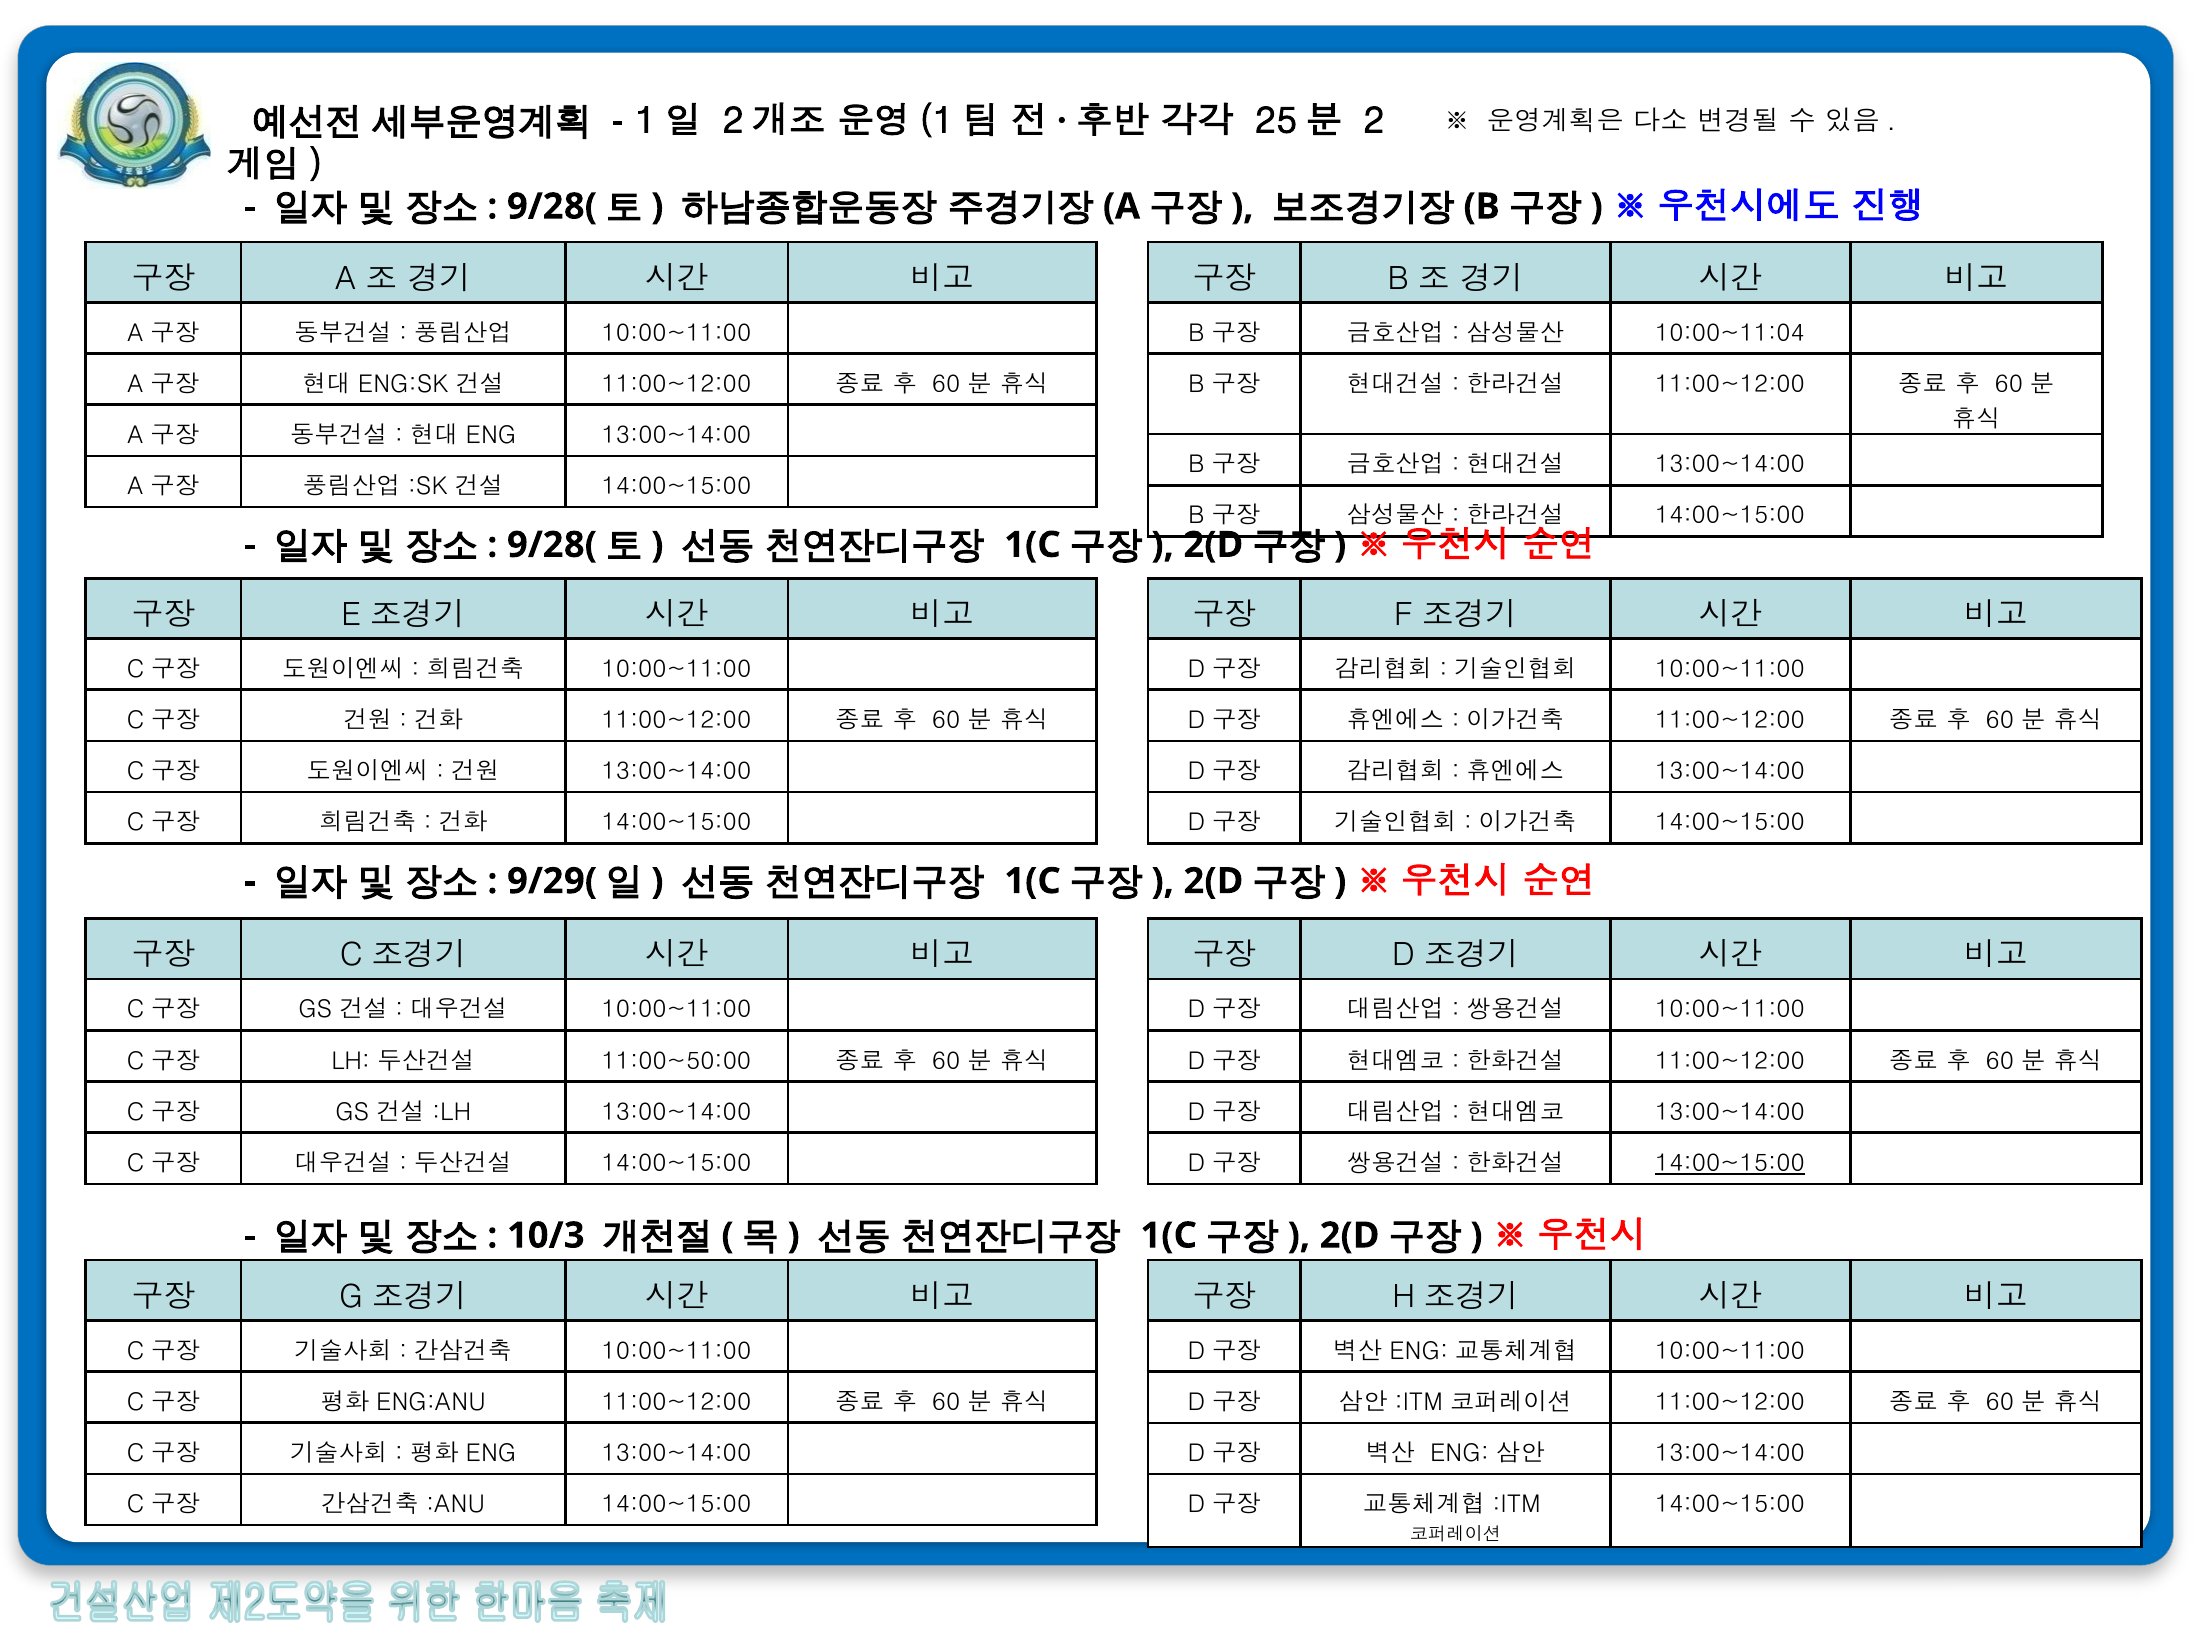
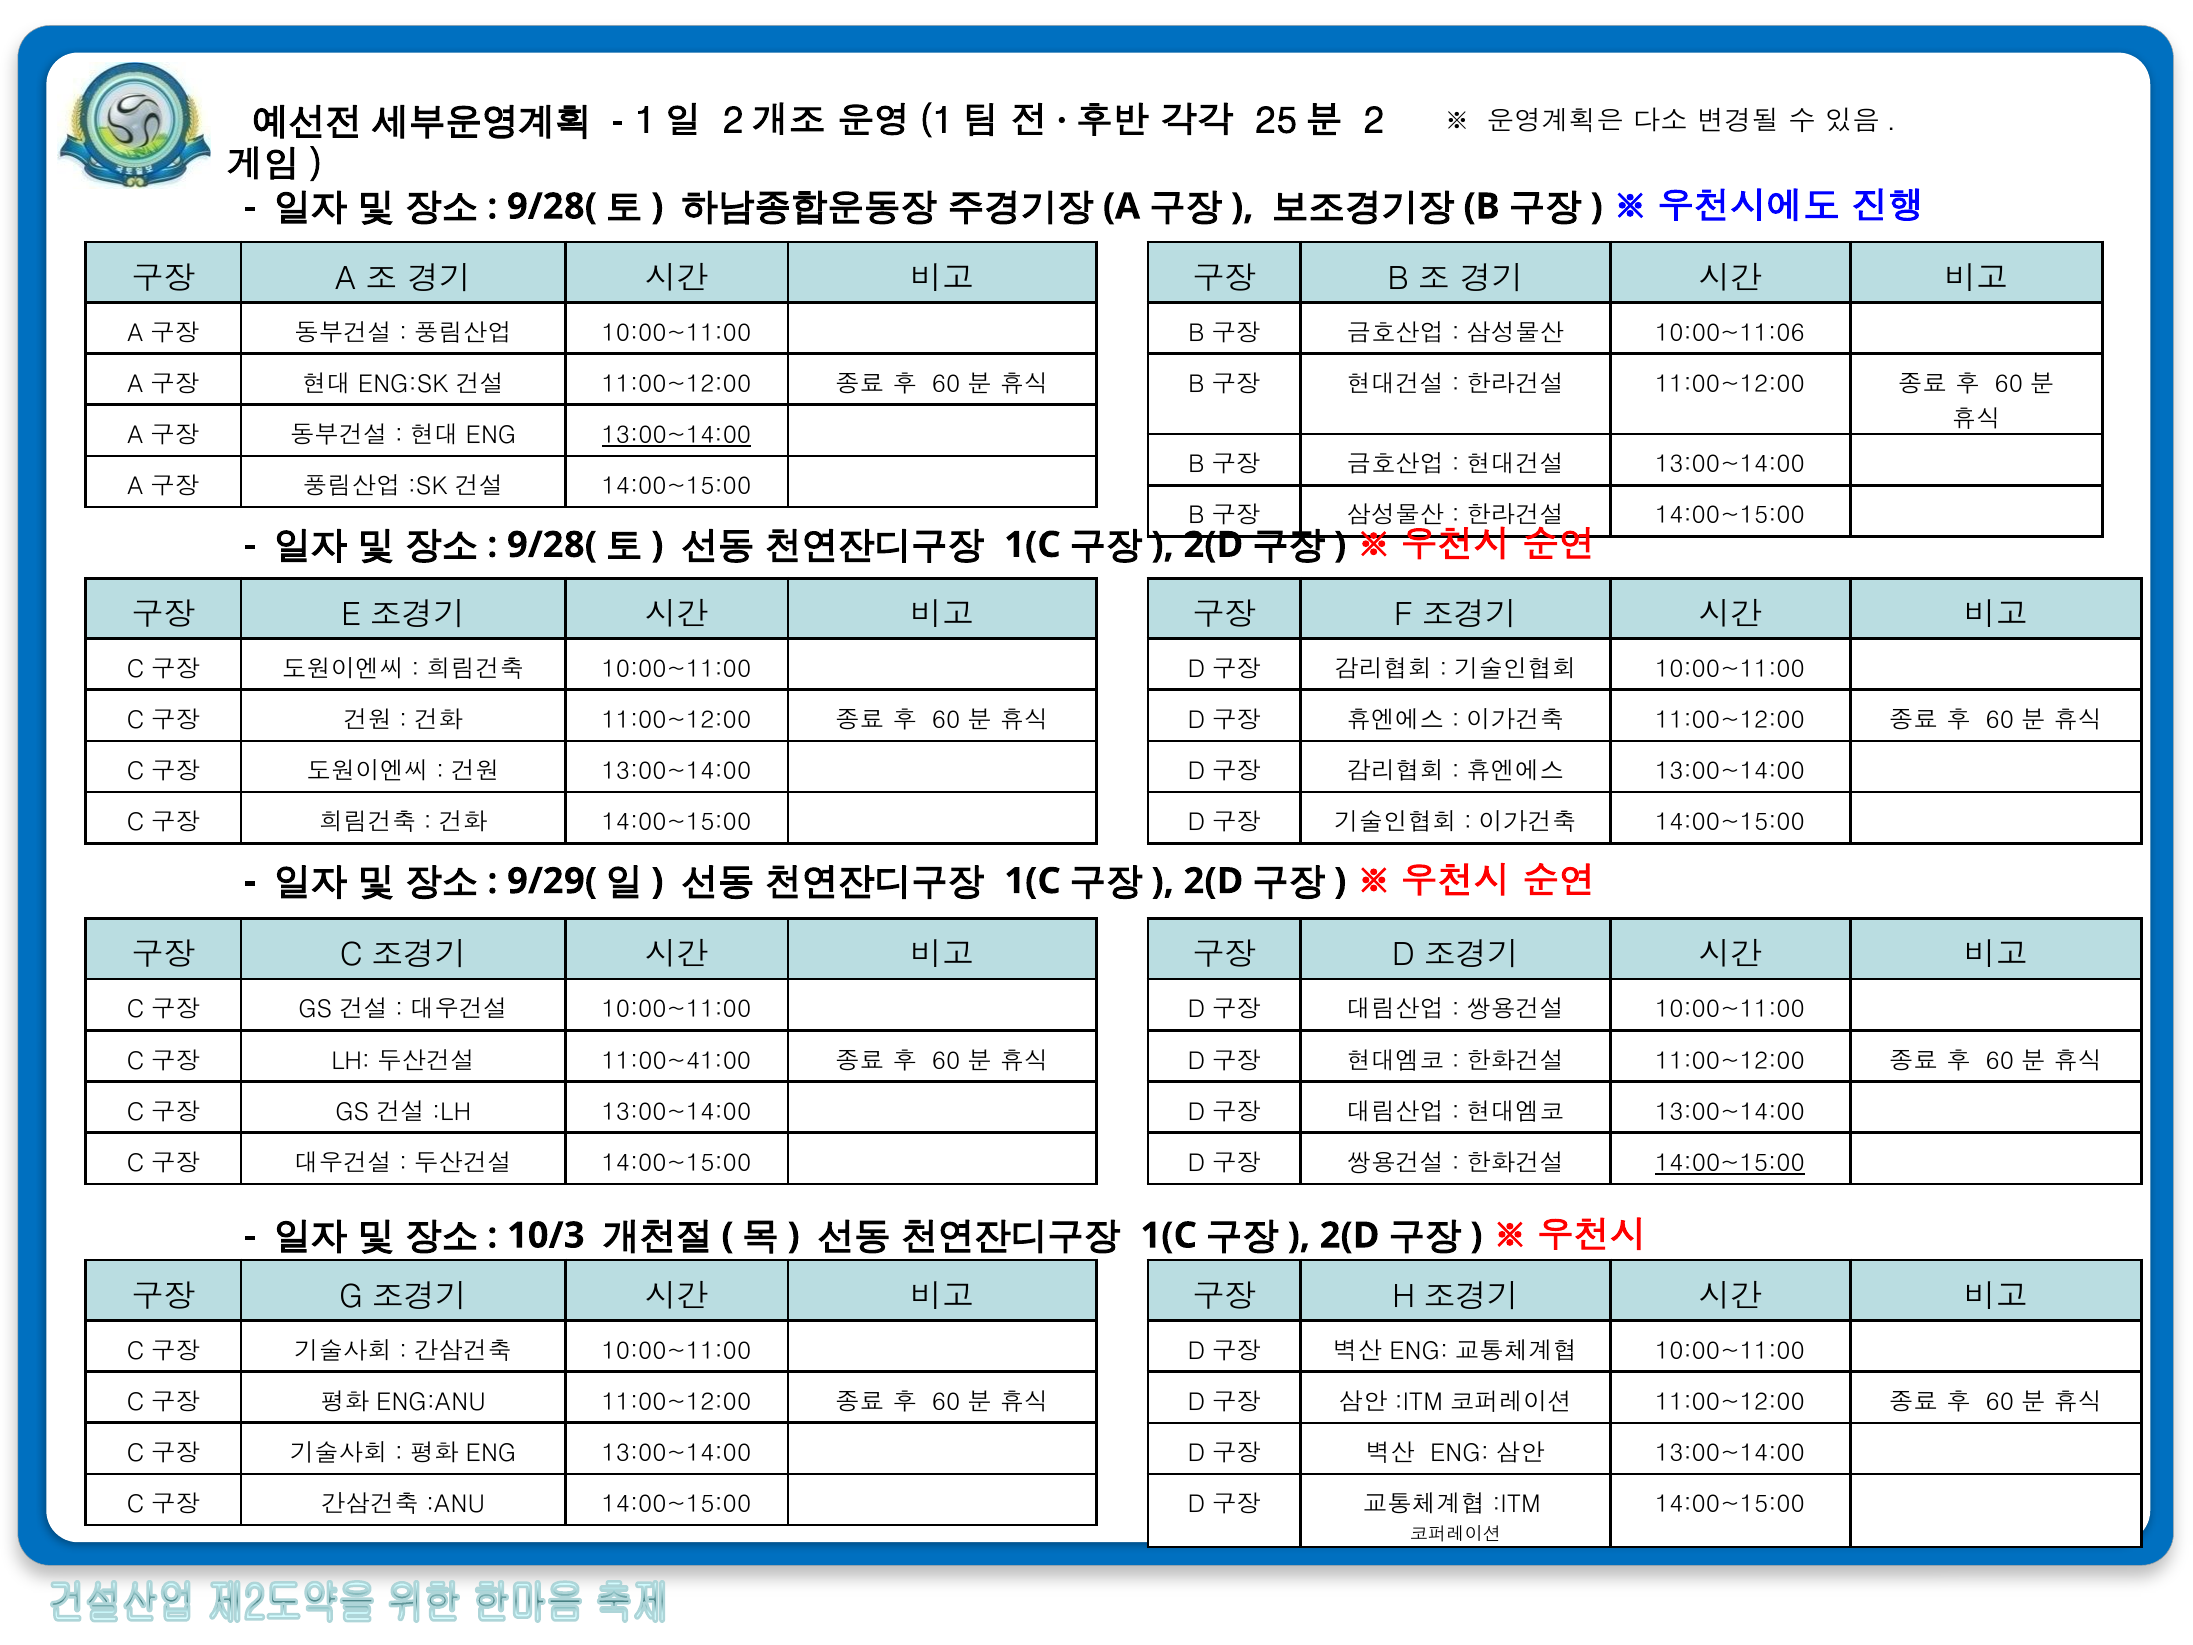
10:00~11:04: 10:00~11:04 -> 10:00~11:06 (1730, 333)
13:00~14:00 underline: none -> present (676, 435)
11:00~50:00: 11:00~50:00 -> 11:00~41:00 (676, 1061)
